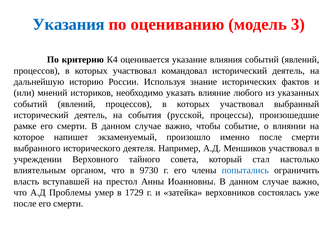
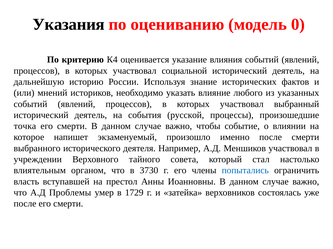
Указания colour: blue -> black (69, 25)
3: 3 -> 0 (298, 25)
командовал: командовал -> социальной (184, 71)
рамке: рамке -> точка (25, 126)
9730: 9730 -> 3730 (149, 171)
